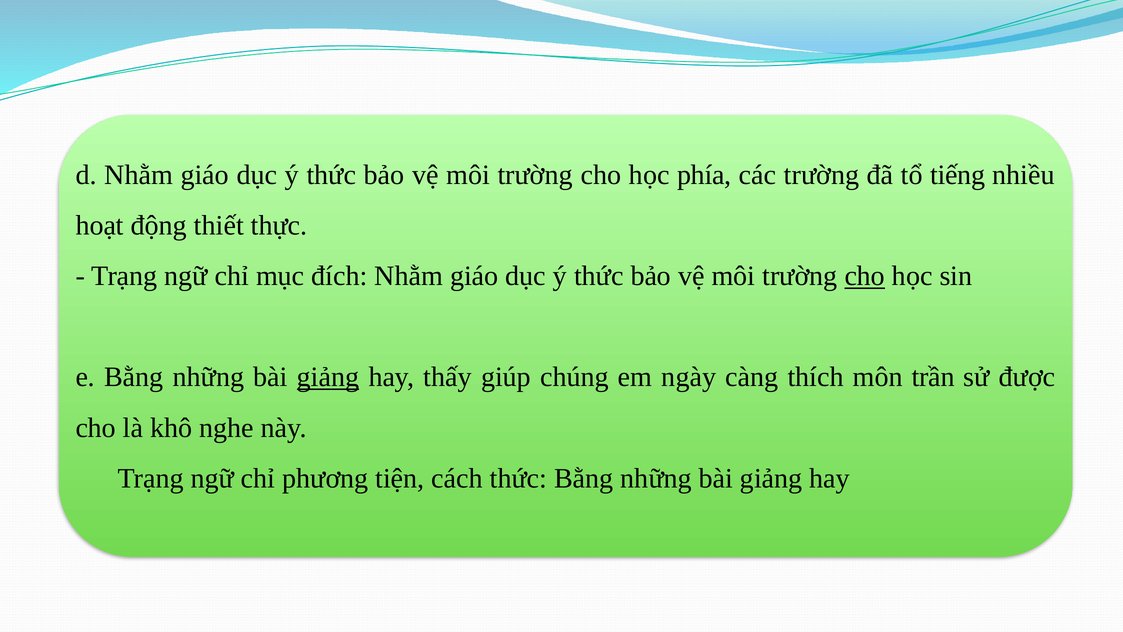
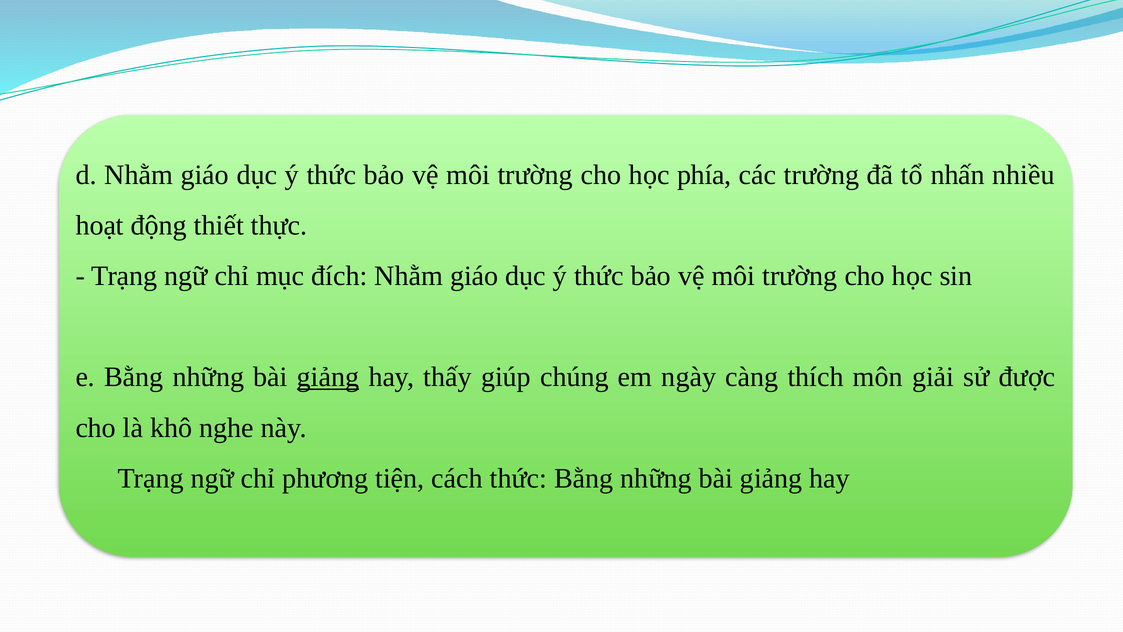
tiếng: tiếng -> nhấn (958, 175)
cho underline: present -> none (865, 276)
trần: trần -> giải (933, 377)
